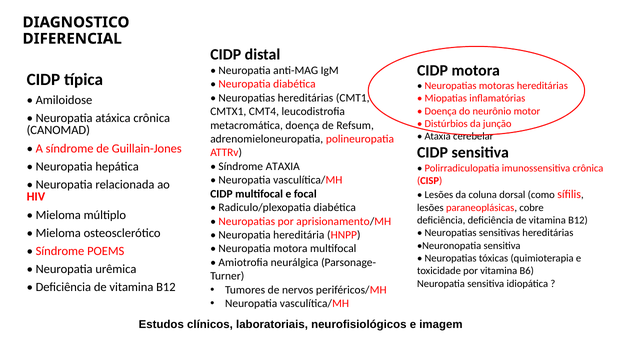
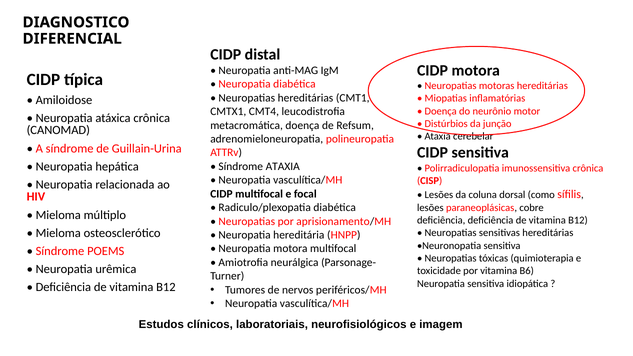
Guillain-Jones: Guillain-Jones -> Guillain-Urina (147, 148)
